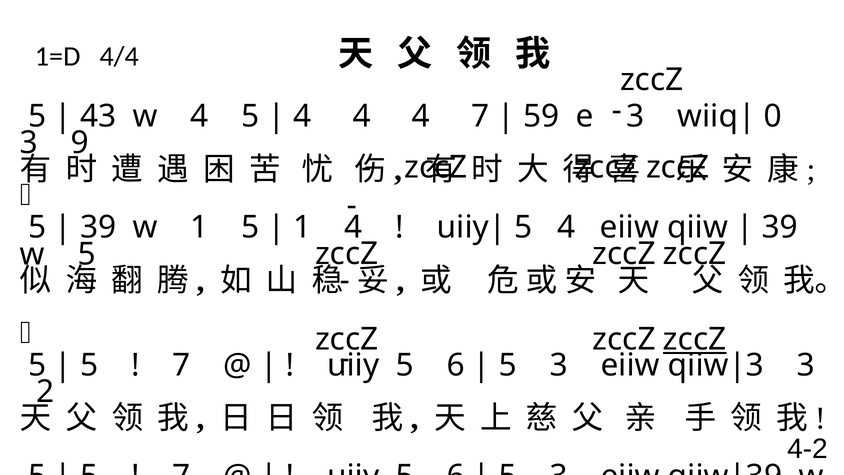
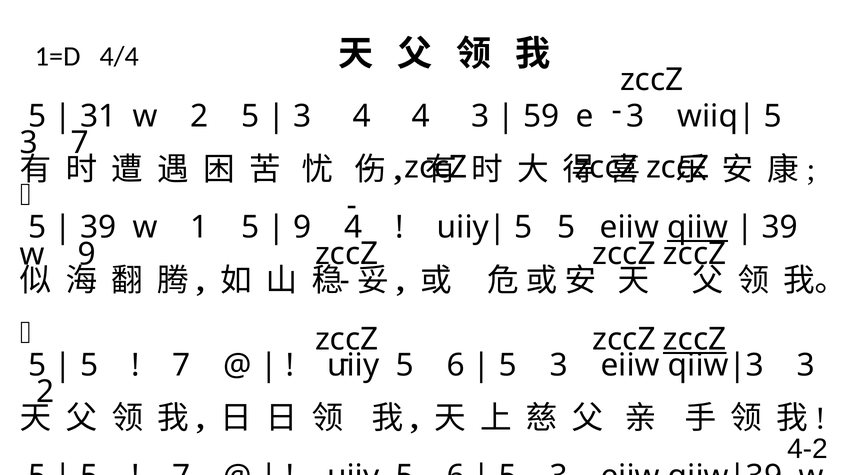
43: 43 -> 31 (98, 116)
w 4: 4 -> 2 (199, 116)
4: 4 -> 3 (302, 116)
4 7: 7 -> 3 (480, 116)
0: 0 -> 5 (773, 116)
3 9: 9 -> 7 (80, 143)
1: 1 -> 9 (302, 227)
5 4: 4 -> 5 (566, 227)
qiiw underline: none -> present (698, 227)
w 5: 5 -> 9 (87, 254)
